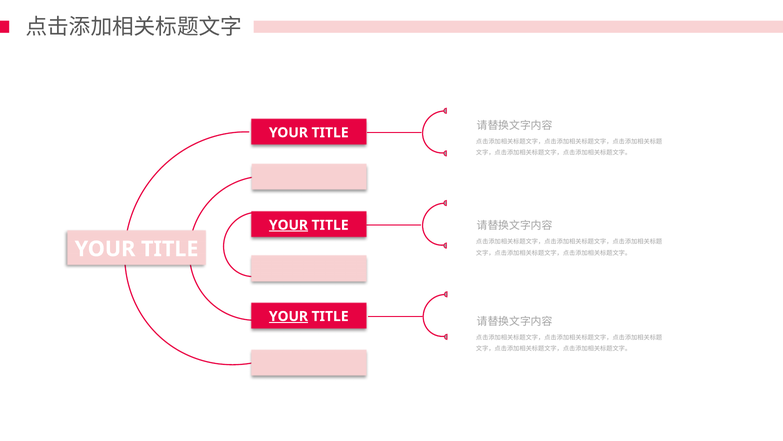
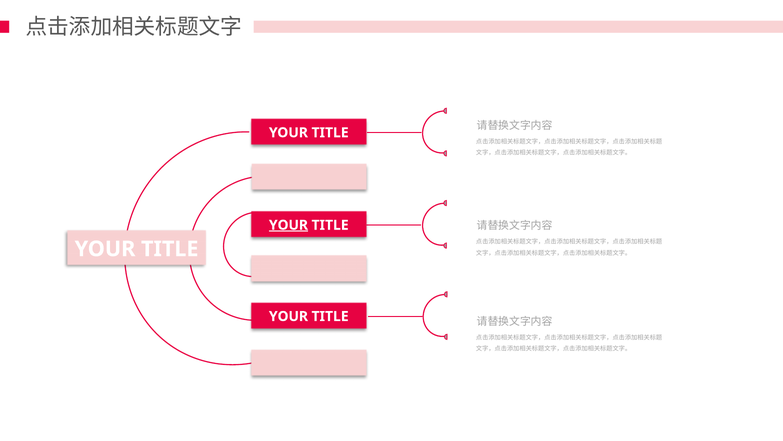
YOUR underline: present -> none (288, 316)
